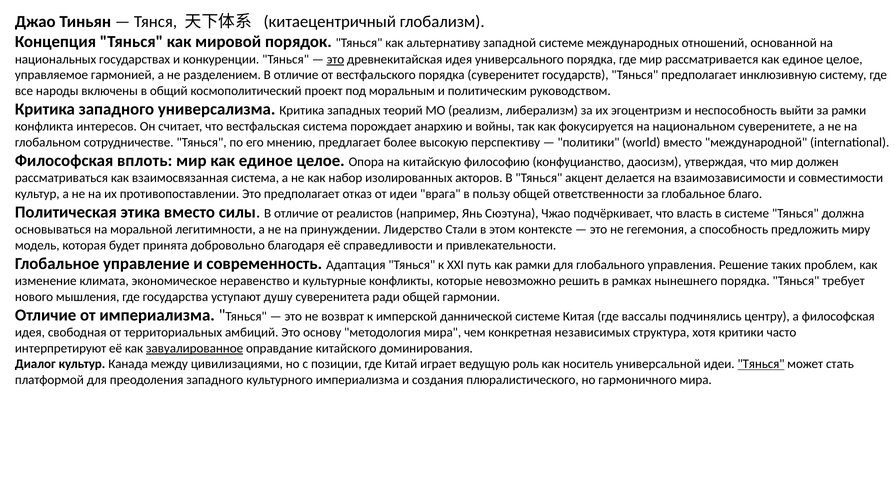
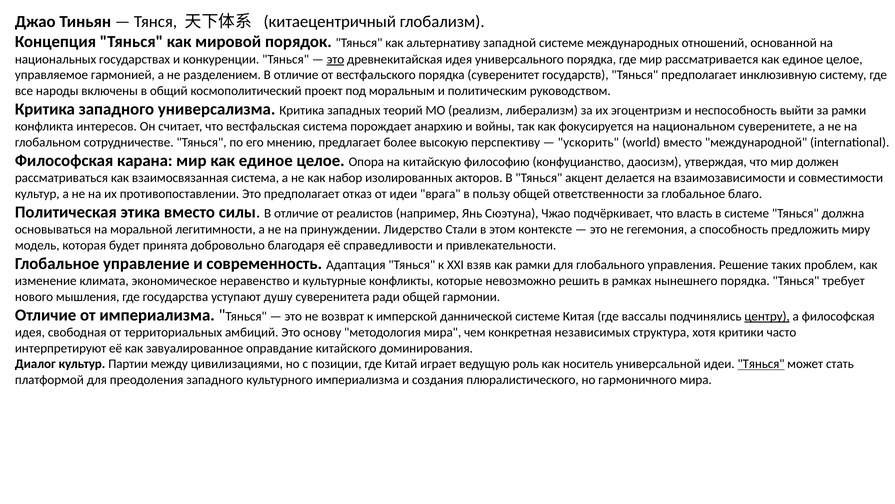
политики: политики -> ускорить (588, 142)
вплоть: вплоть -> карана (145, 160)
путь: путь -> взяв (479, 264)
центру underline: none -> present (767, 316)
завуалированное underline: present -> none (195, 348)
Канада: Канада -> Партии (128, 364)
